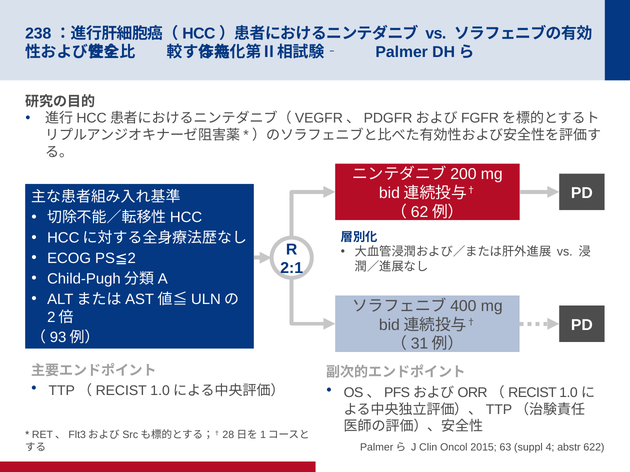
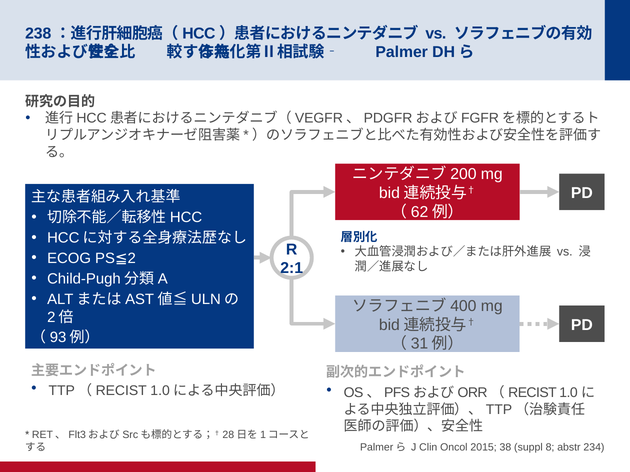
63: 63 -> 38 (505, 448)
4: 4 -> 8 (550, 448)
622: 622 -> 234 (594, 448)
